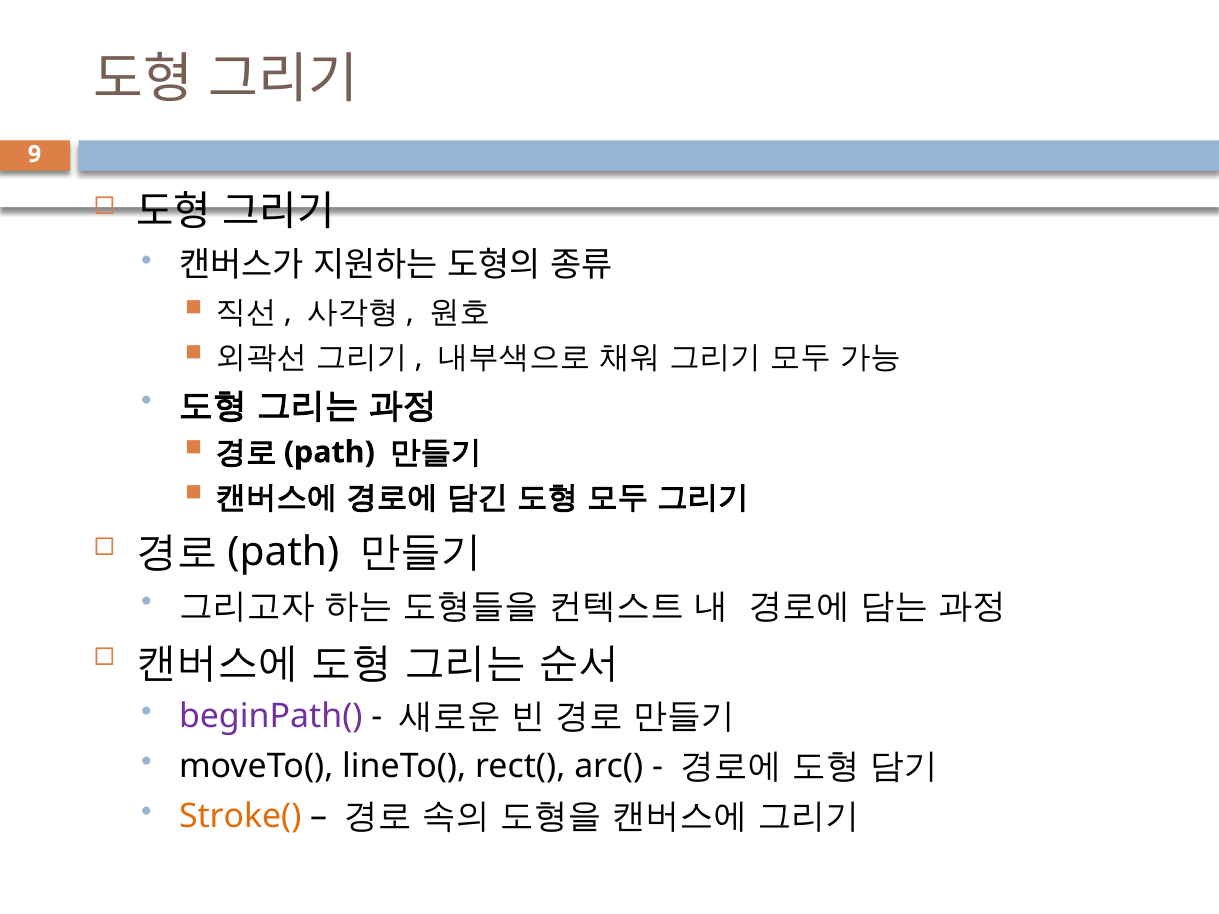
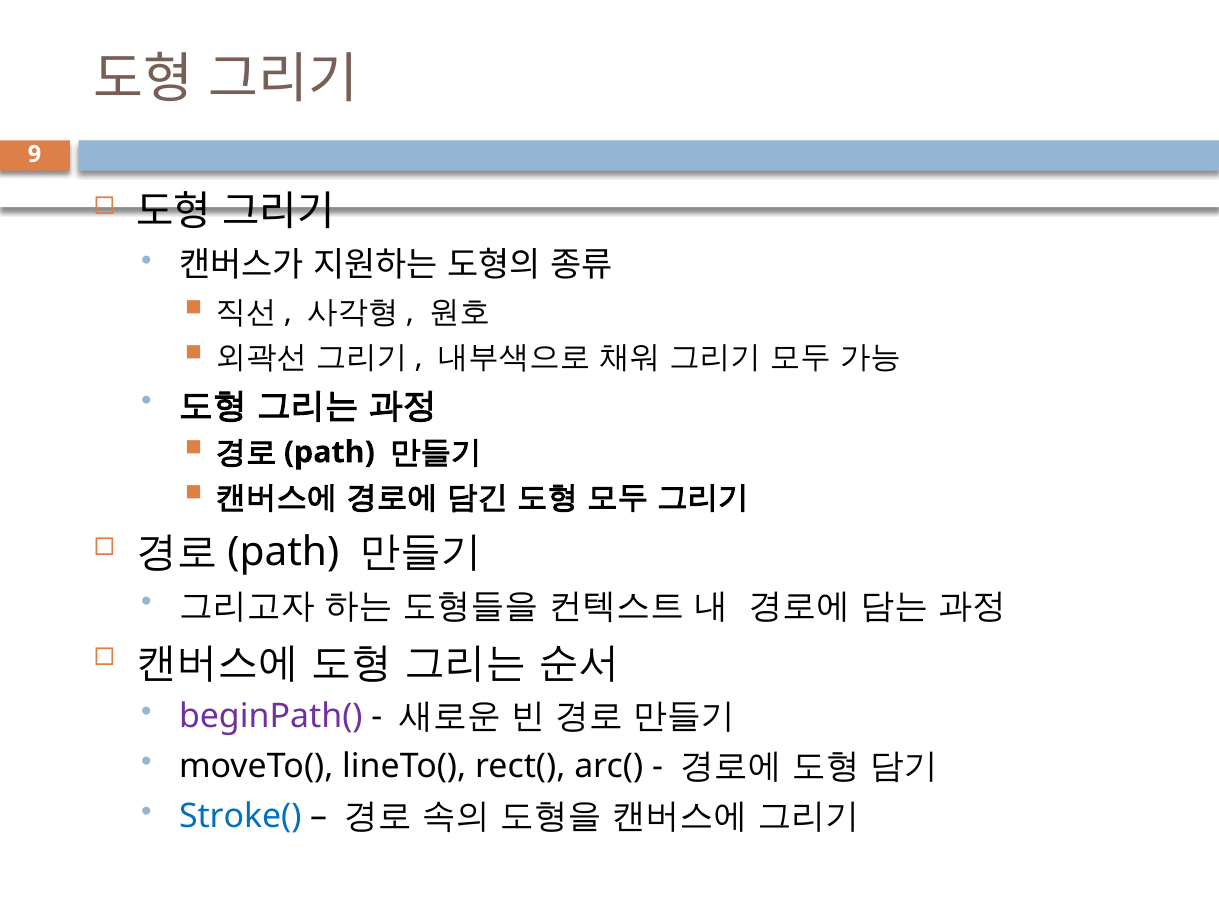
Stroke( colour: orange -> blue (240, 817)
